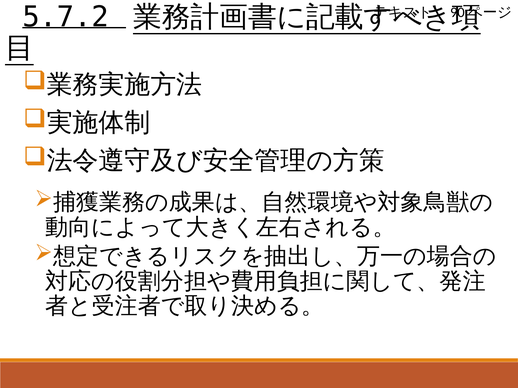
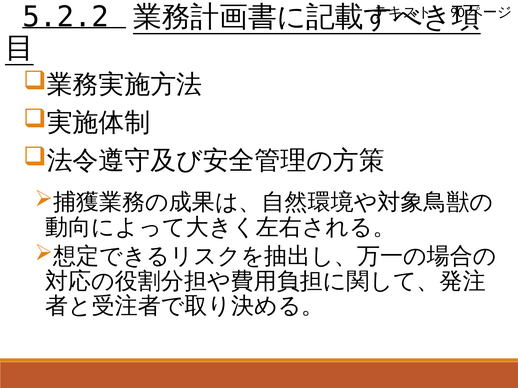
5.7.2: 5.7.2 -> 5.2.2 (66, 17)
